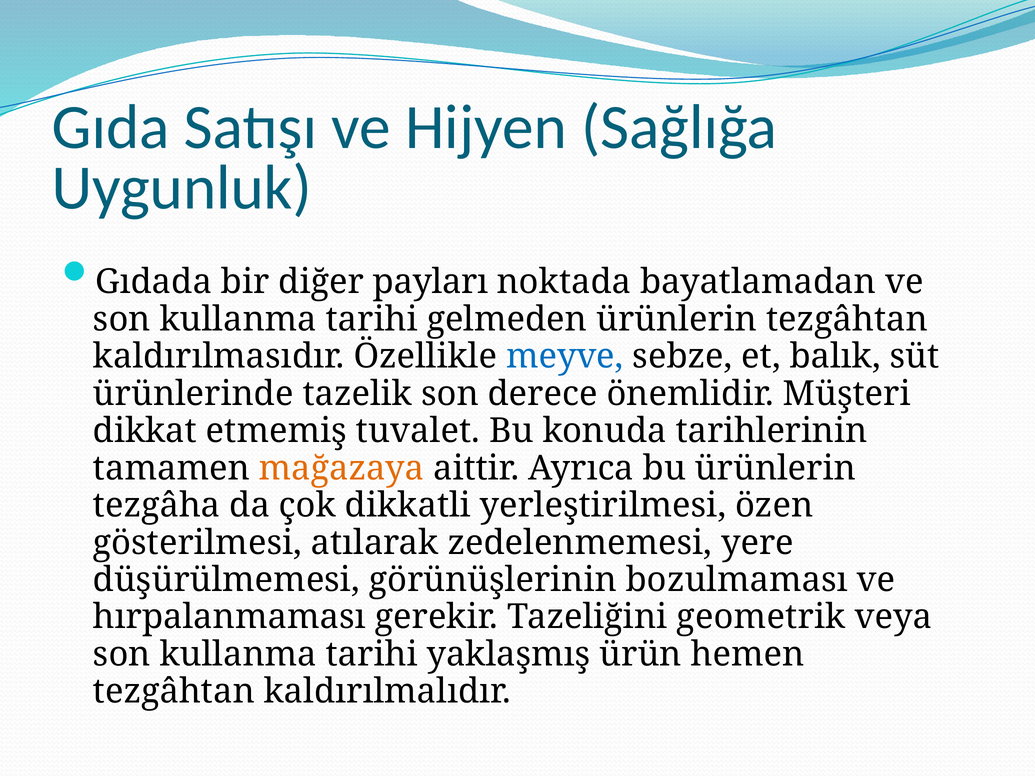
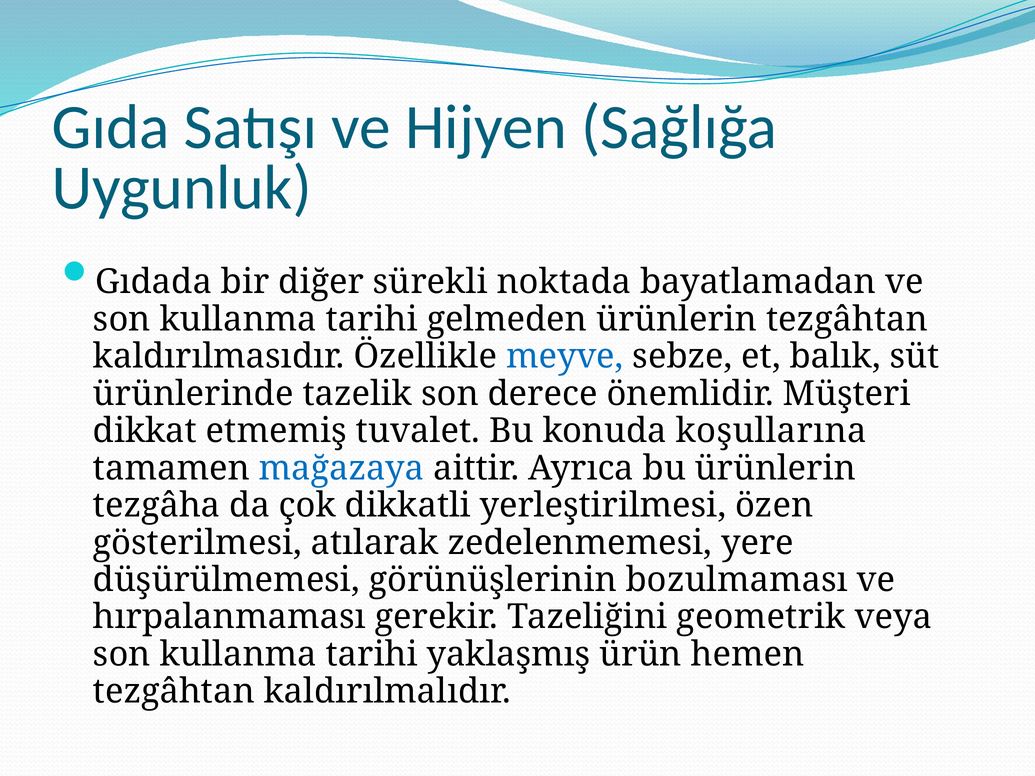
payları: payları -> sürekli (430, 282)
tarihlerinin: tarihlerinin -> koşullarına (771, 431)
mağazaya colour: orange -> blue (342, 468)
